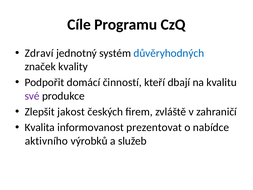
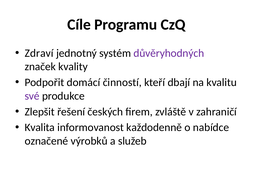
důvěryhodných colour: blue -> purple (169, 53)
jakost: jakost -> řešení (71, 112)
prezentovat: prezentovat -> každodenně (154, 127)
aktivního: aktivního -> označené (46, 141)
